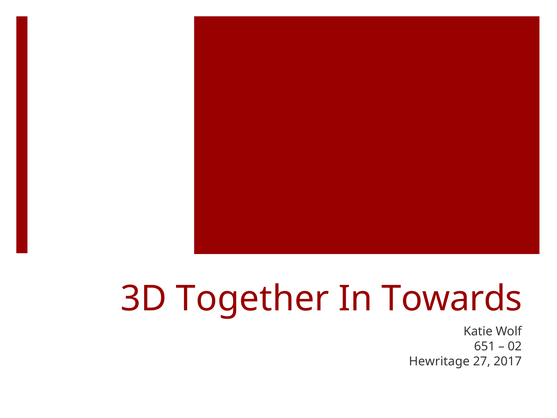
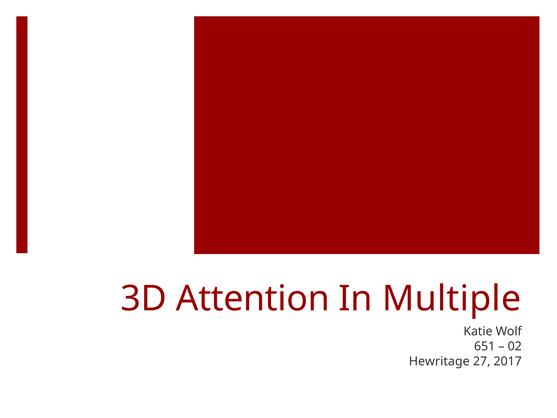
Together: Together -> Attention (253, 299)
Towards: Towards -> Multiple (452, 299)
